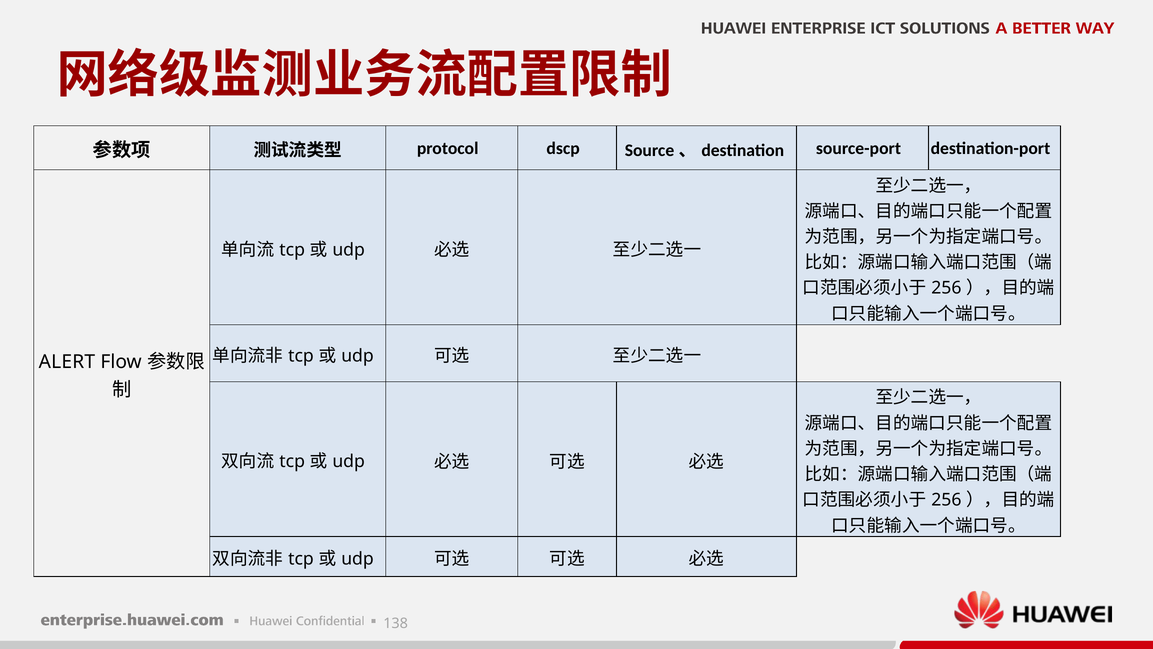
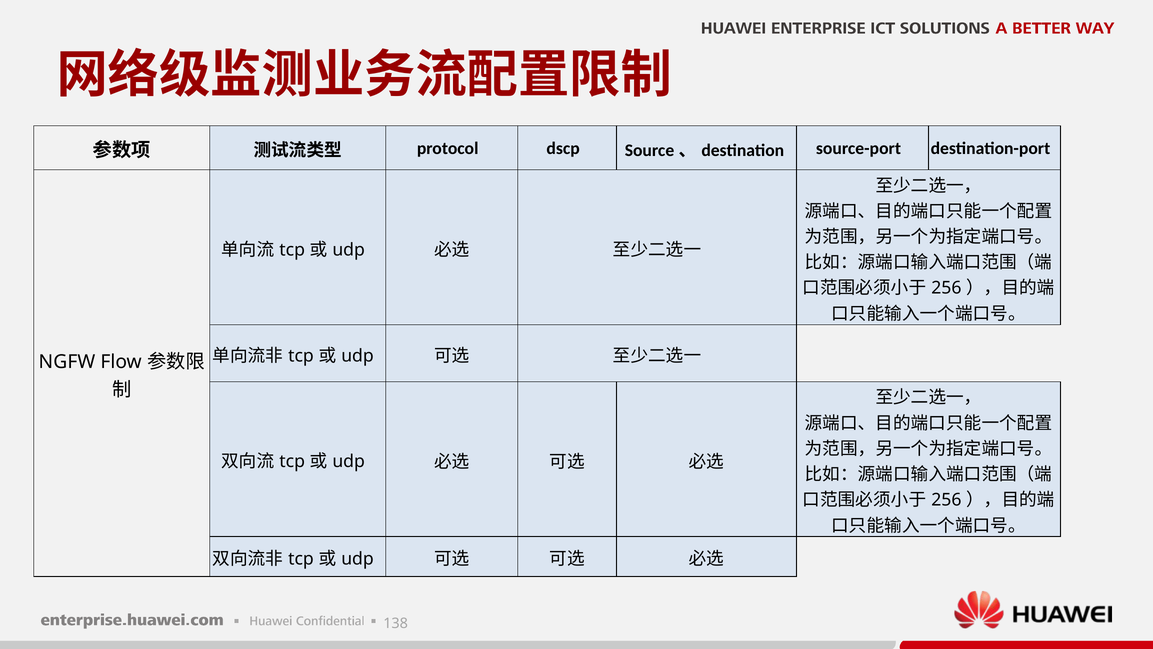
ALERT: ALERT -> NGFW (67, 362)
